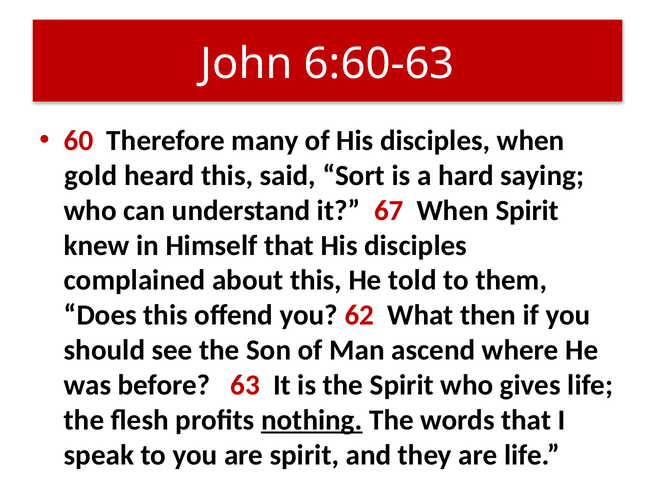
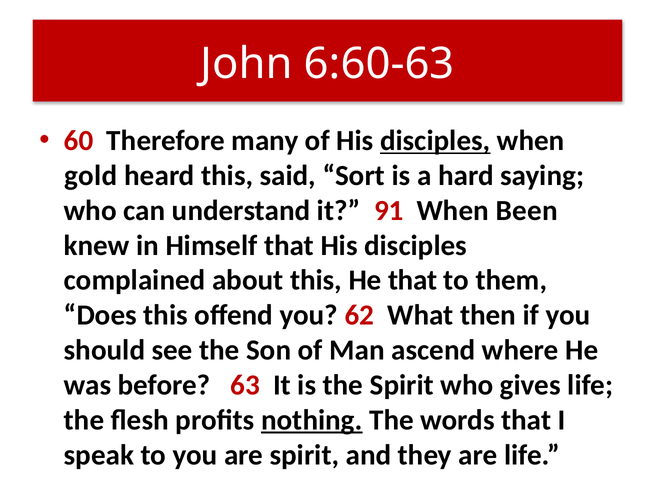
disciples underline: none -> present (435, 141)
67: 67 -> 91 (389, 211)
When Spirit: Spirit -> Been (527, 211)
He told: told -> that (413, 280)
